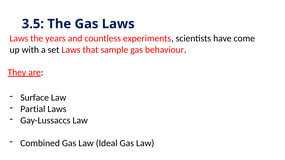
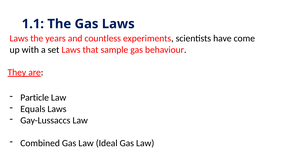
3.5: 3.5 -> 1.1 (33, 24)
Surface: Surface -> Particle (35, 98)
Partial: Partial -> Equals (33, 109)
